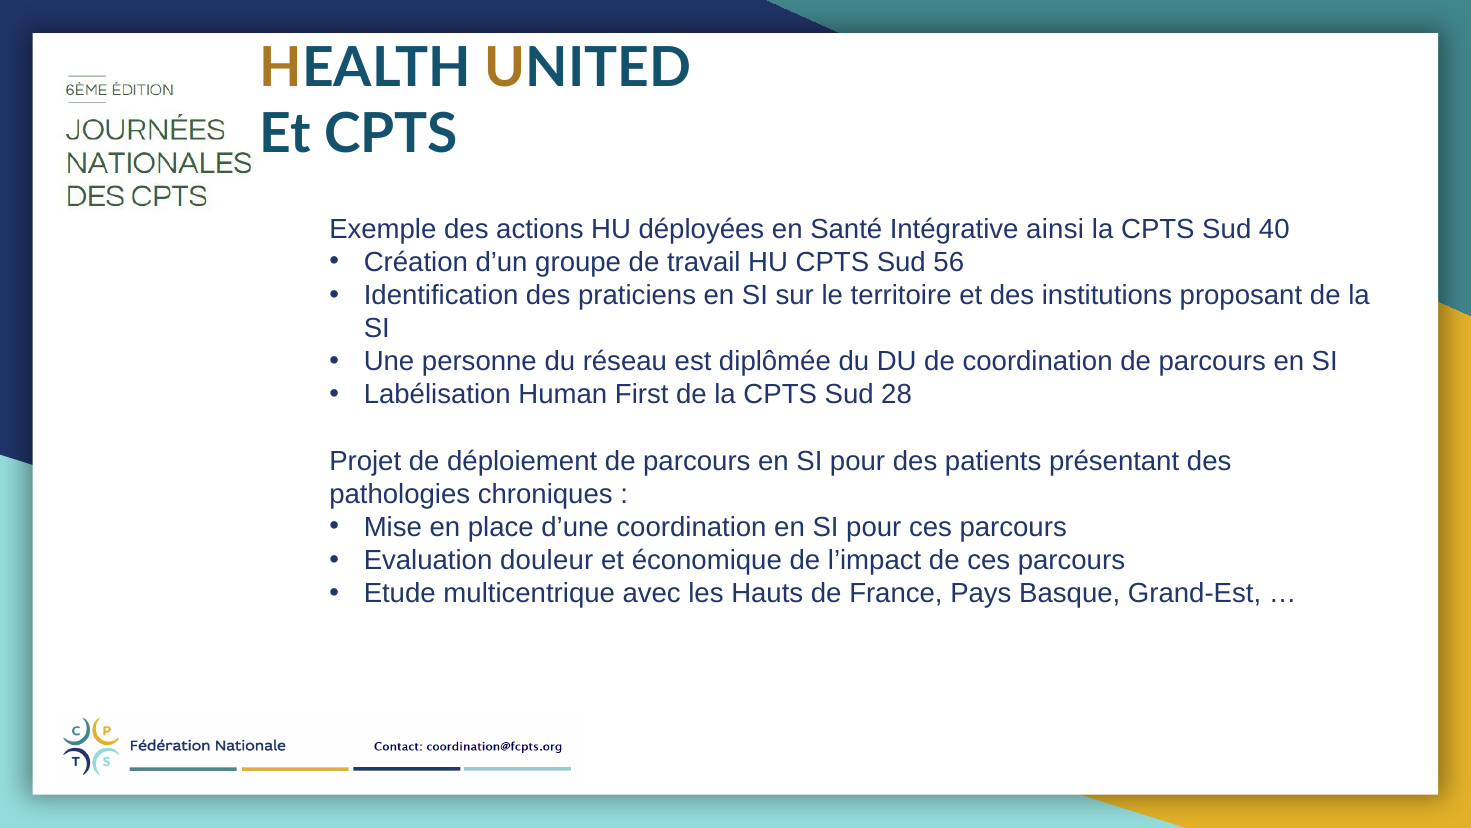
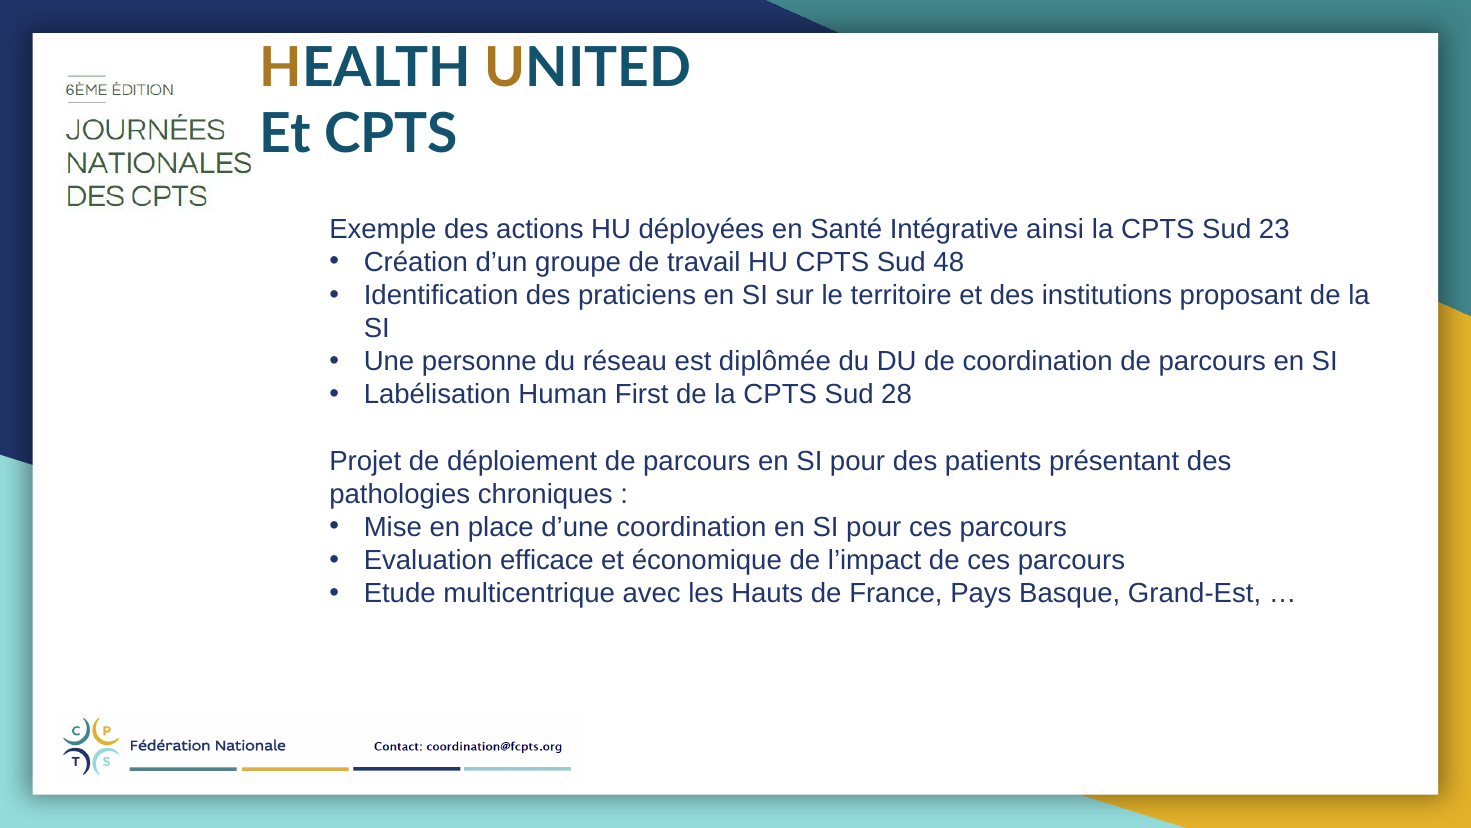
40: 40 -> 23 (1274, 229)
56: 56 -> 48 (949, 262)
douleur: douleur -> efficace (547, 560)
